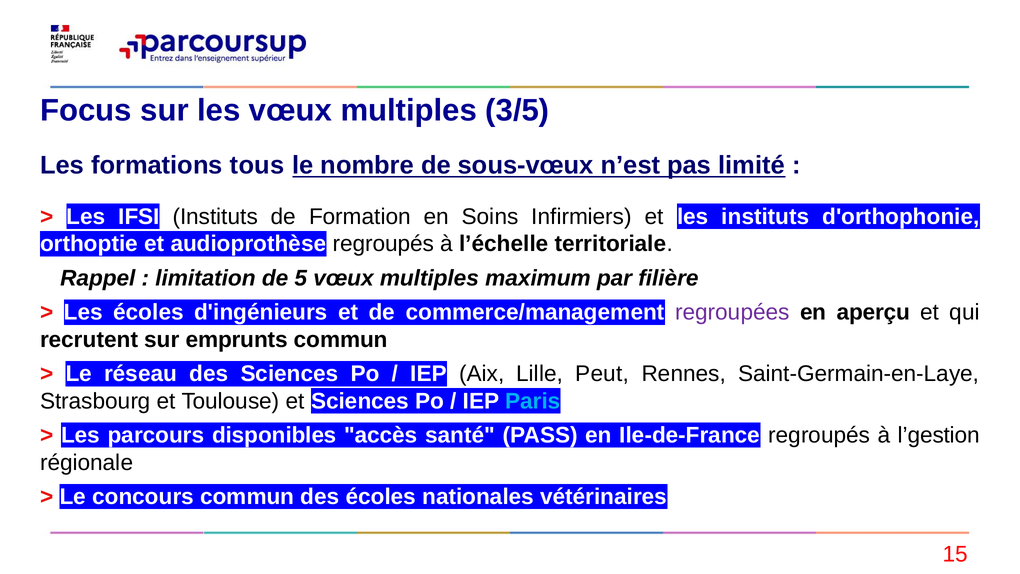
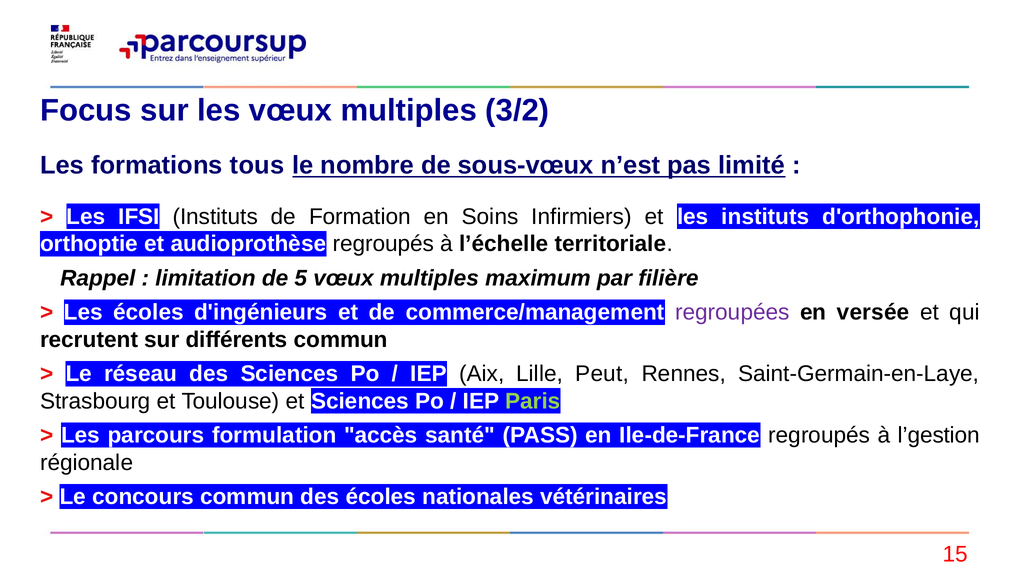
3/5: 3/5 -> 3/2 (517, 110)
aperçu: aperçu -> versée (873, 312)
emprunts: emprunts -> différents (237, 340)
Paris colour: light blue -> light green (533, 401)
disponibles: disponibles -> formulation (274, 435)
